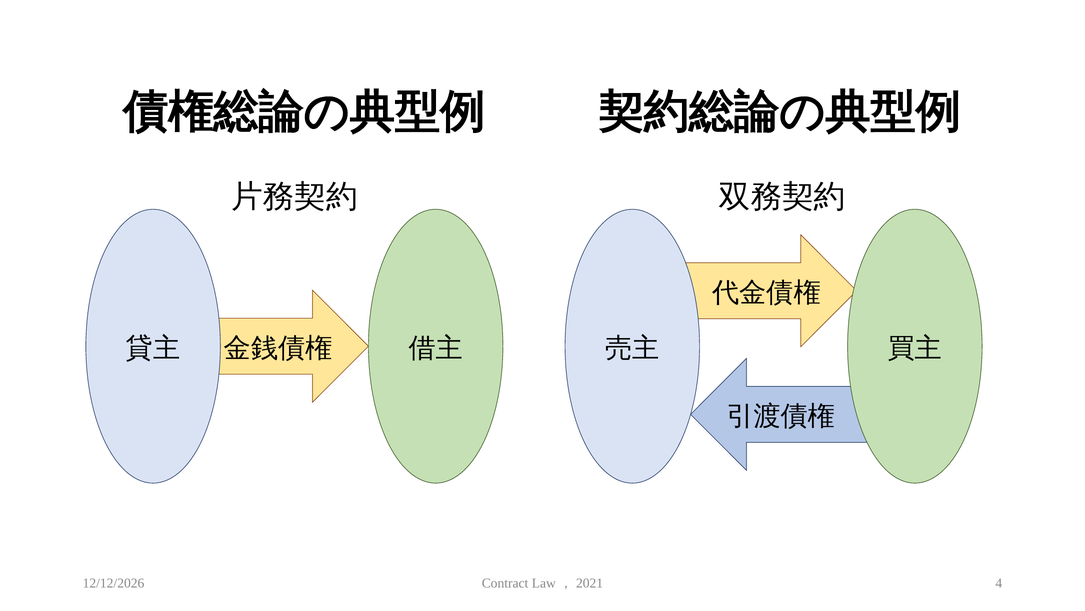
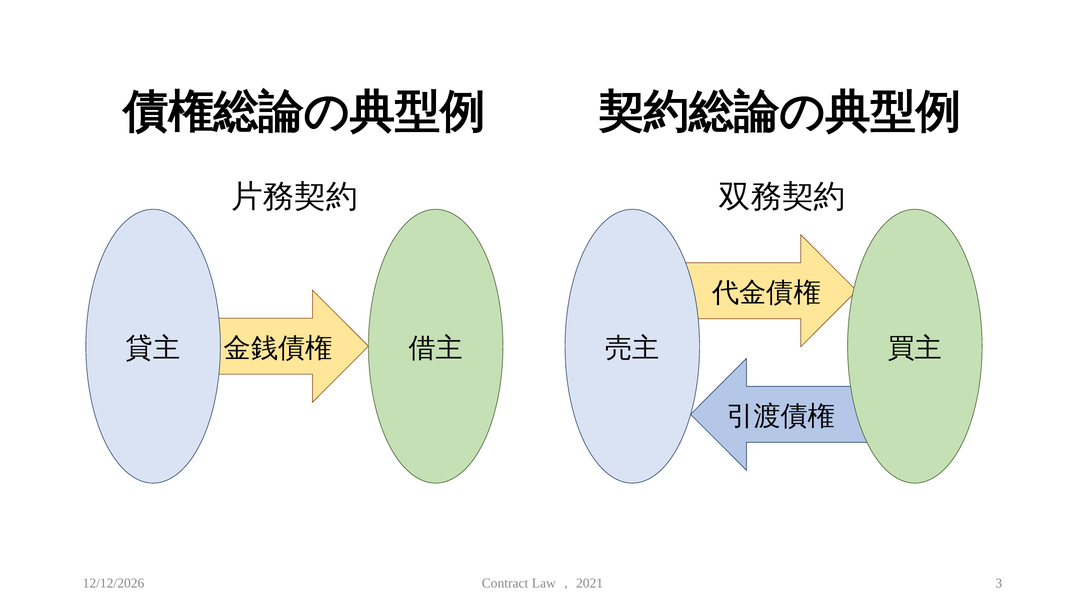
4: 4 -> 3 (999, 583)
